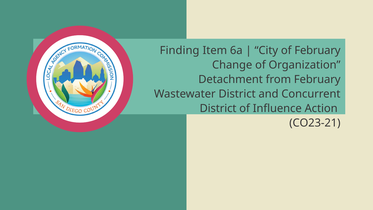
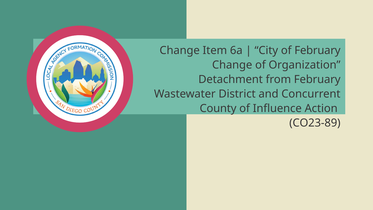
Finding: Finding -> Change (180, 50)
District: District -> County (218, 108)
CO23-21: CO23-21 -> CO23-89 (315, 123)
